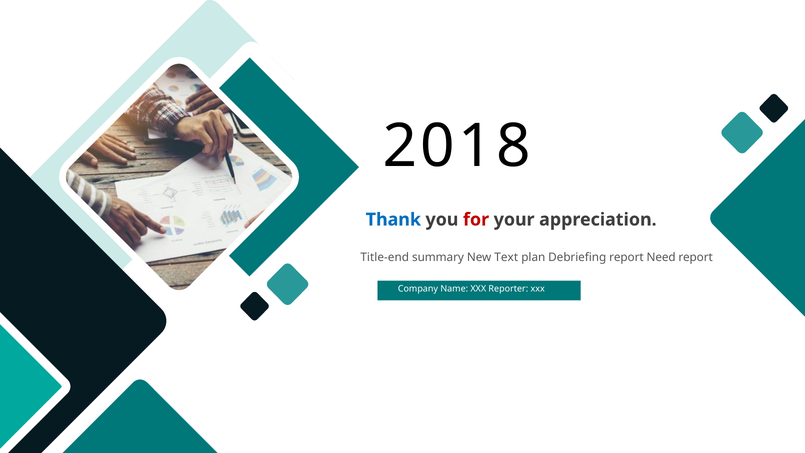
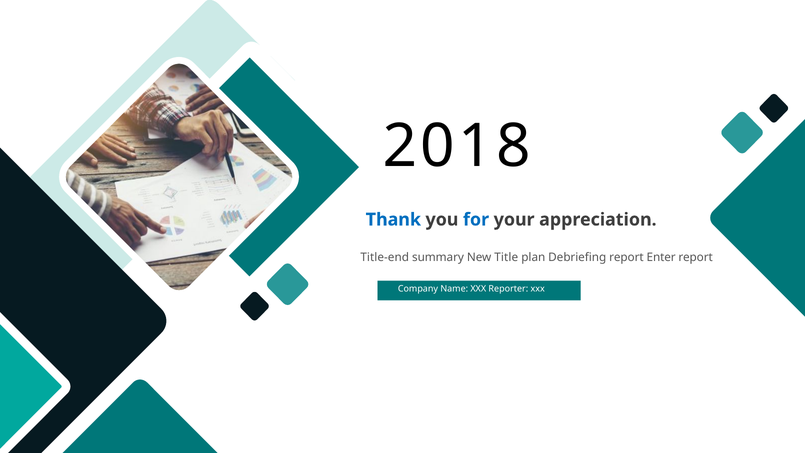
for colour: red -> blue (476, 220)
Text: Text -> Title (506, 257)
Need: Need -> Enter (661, 257)
